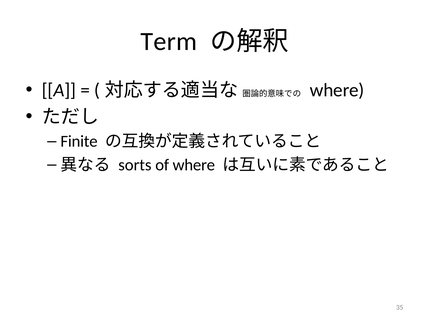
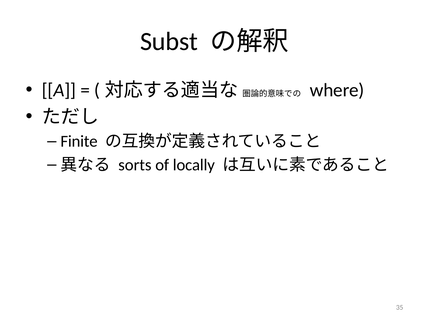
Term: Term -> Subst (169, 42)
of where: where -> locally (194, 165)
